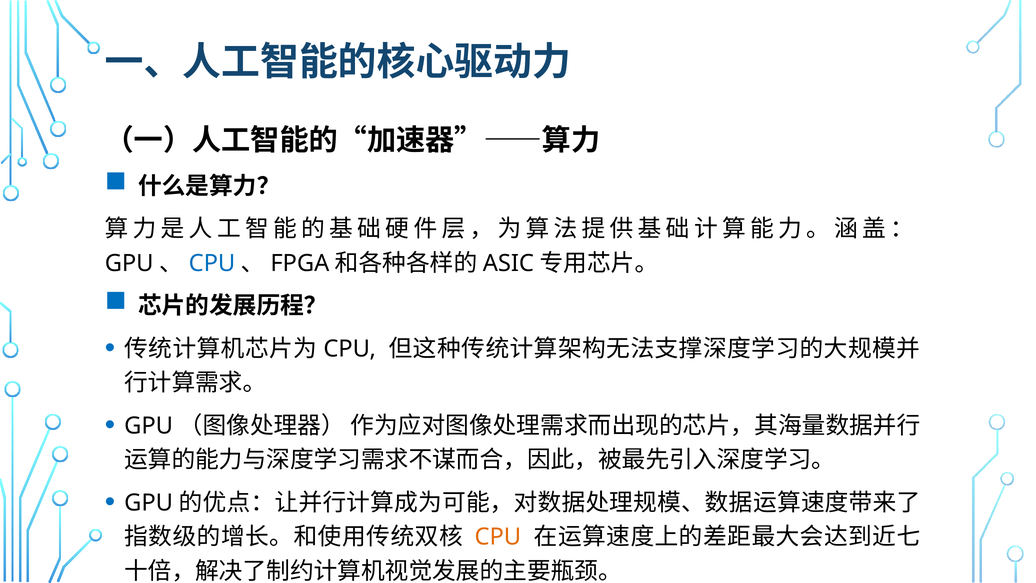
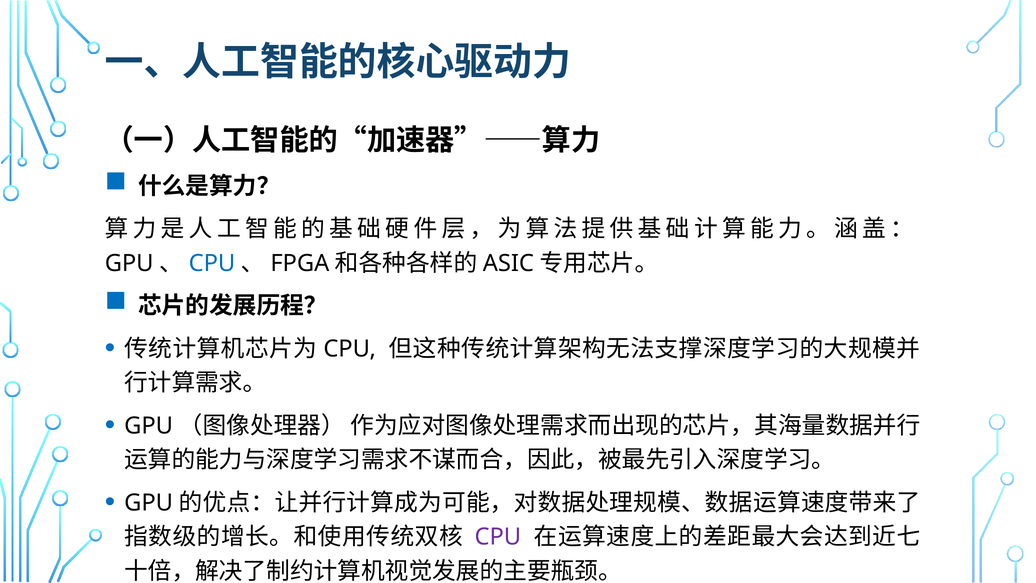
CPU colour: orange -> purple (498, 537)
